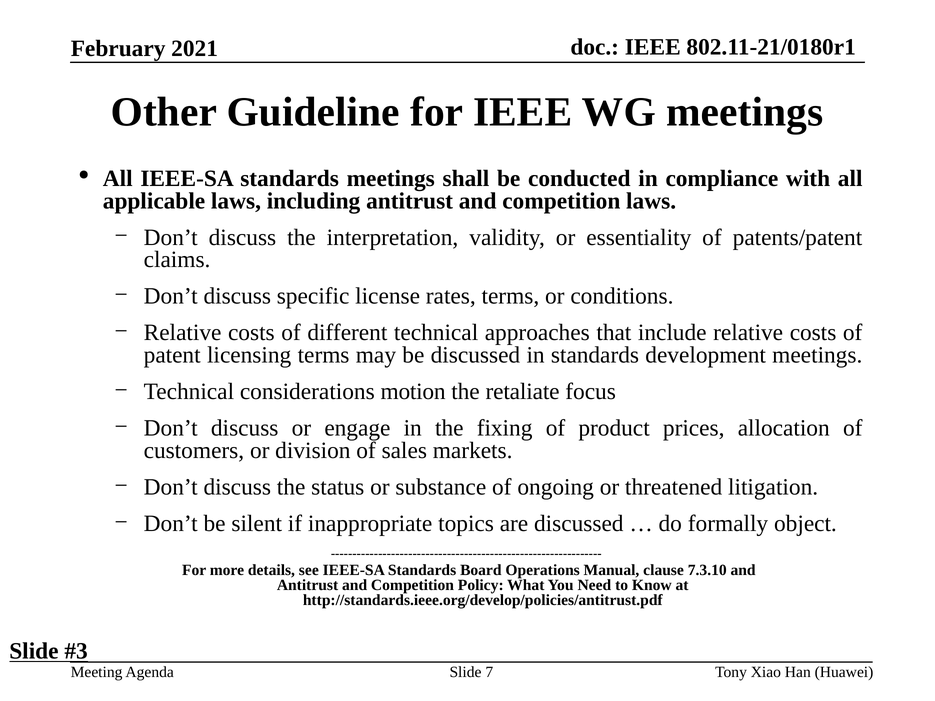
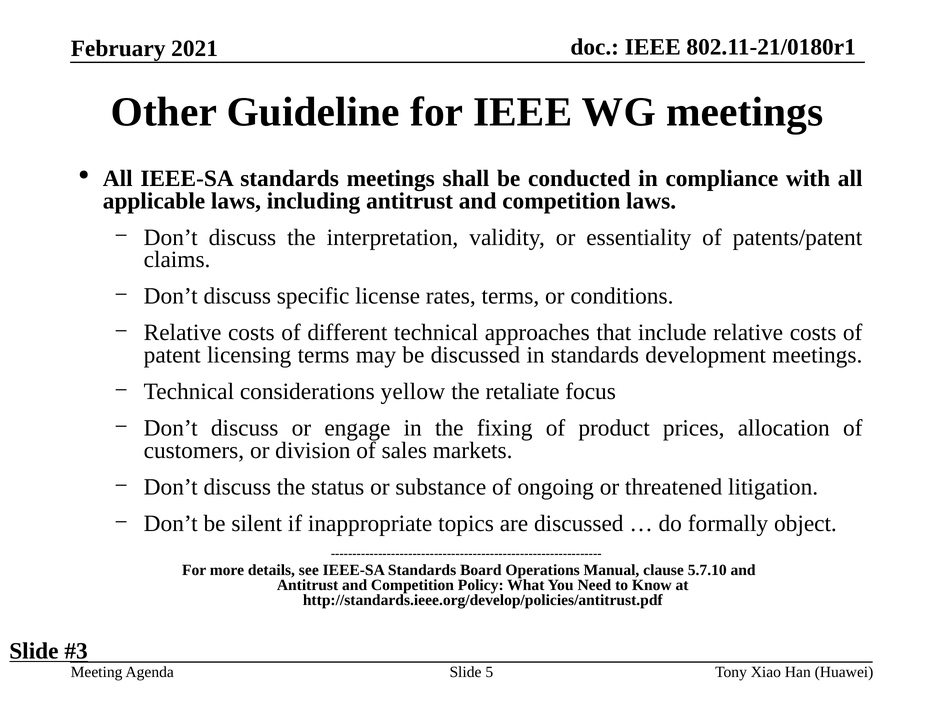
motion: motion -> yellow (413, 392)
7.3.10: 7.3.10 -> 5.7.10 (707, 570)
7: 7 -> 5 (489, 673)
